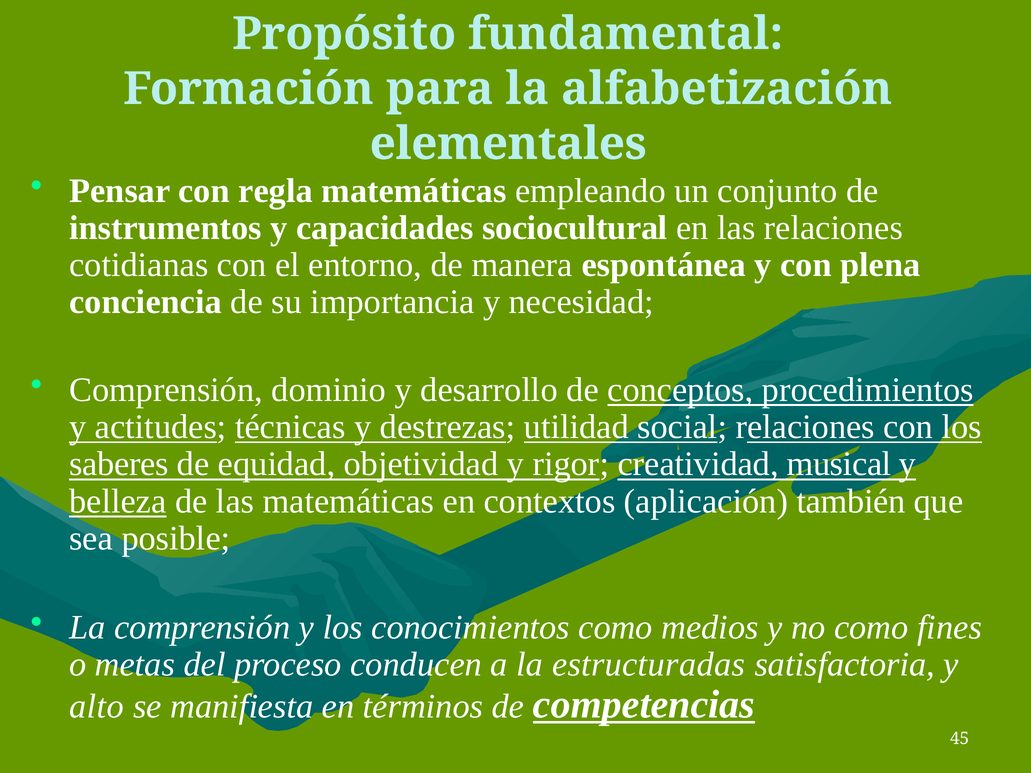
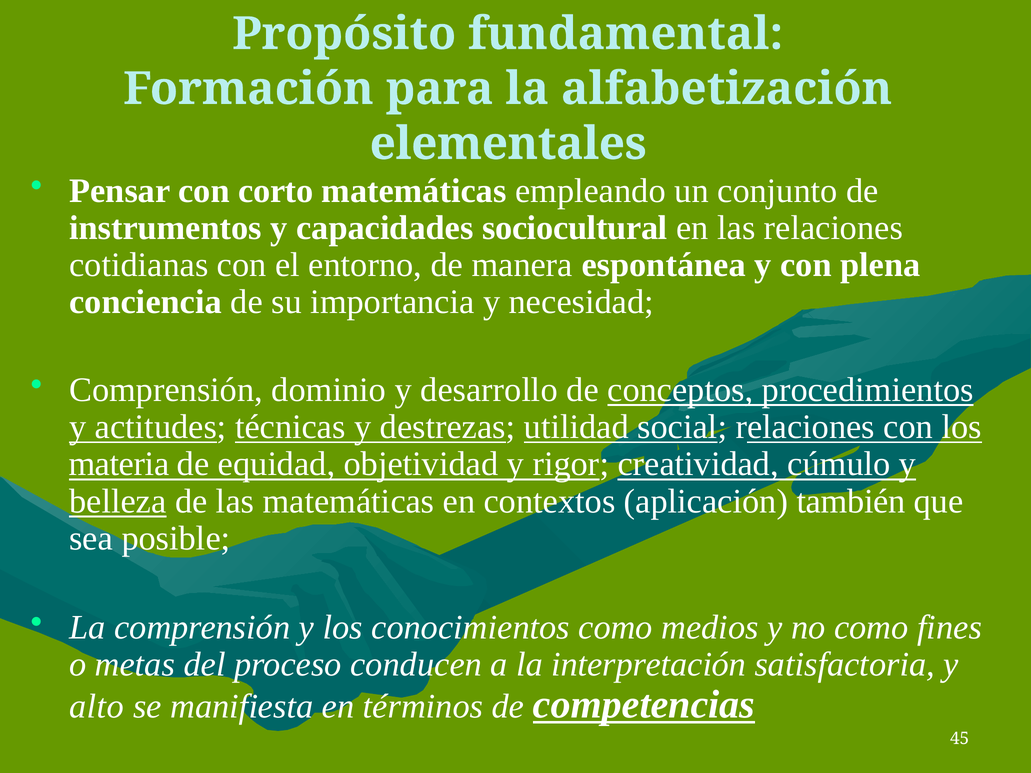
regla: regla -> corto (276, 191)
saberes: saberes -> materia (119, 464)
musical: musical -> cúmulo (839, 464)
estructuradas: estructuradas -> interpretación (649, 665)
